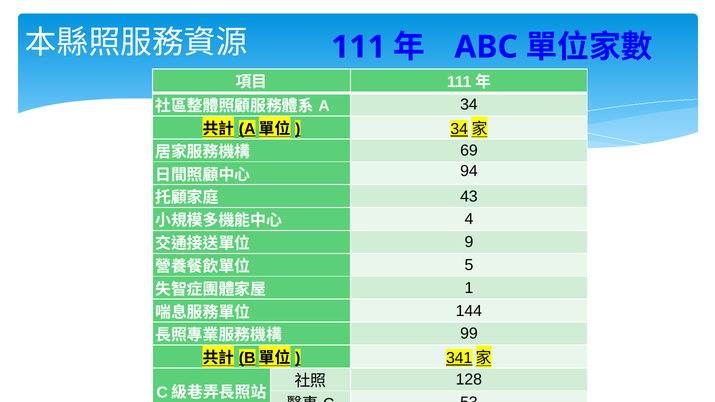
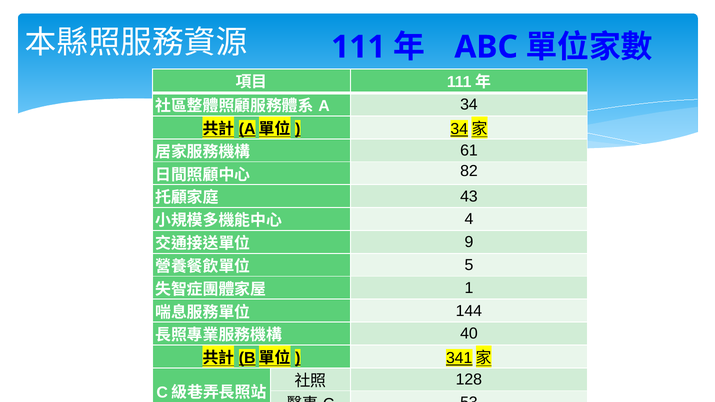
69: 69 -> 61 (469, 151)
94: 94 -> 82 (469, 171)
99: 99 -> 40 (469, 334)
